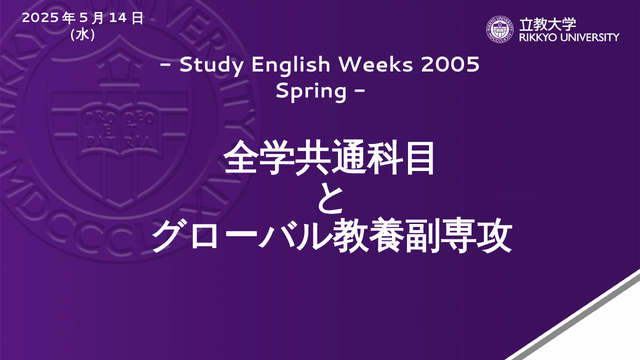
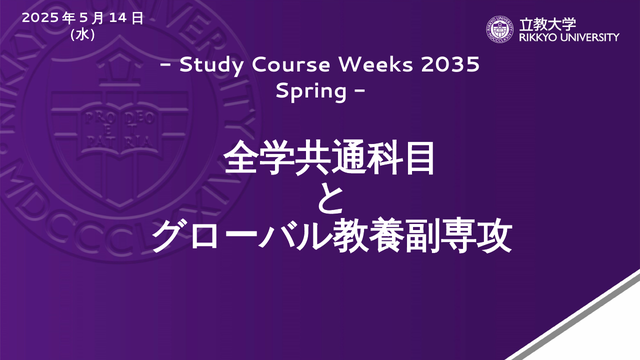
English: English -> Course (290, 65)
2005: 2005 -> 2035 (450, 65)
